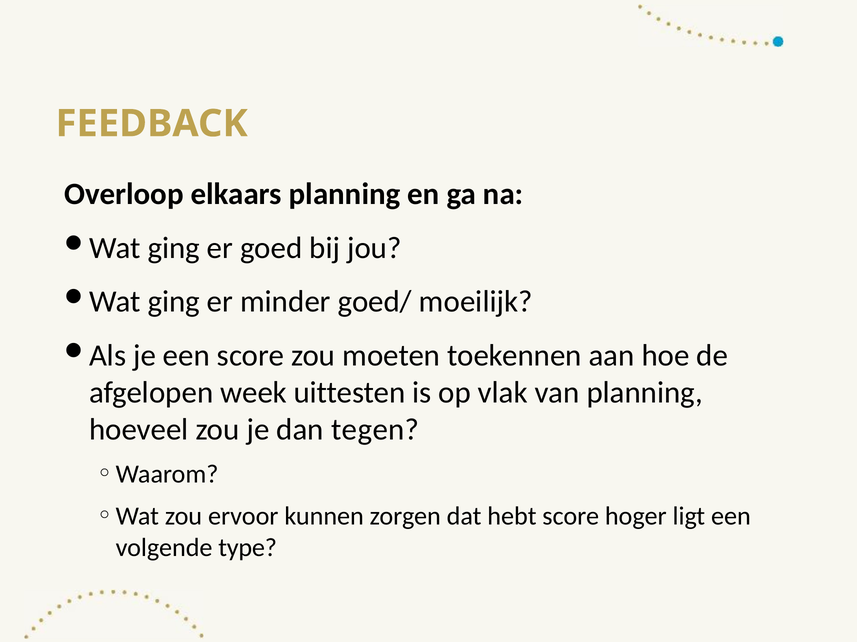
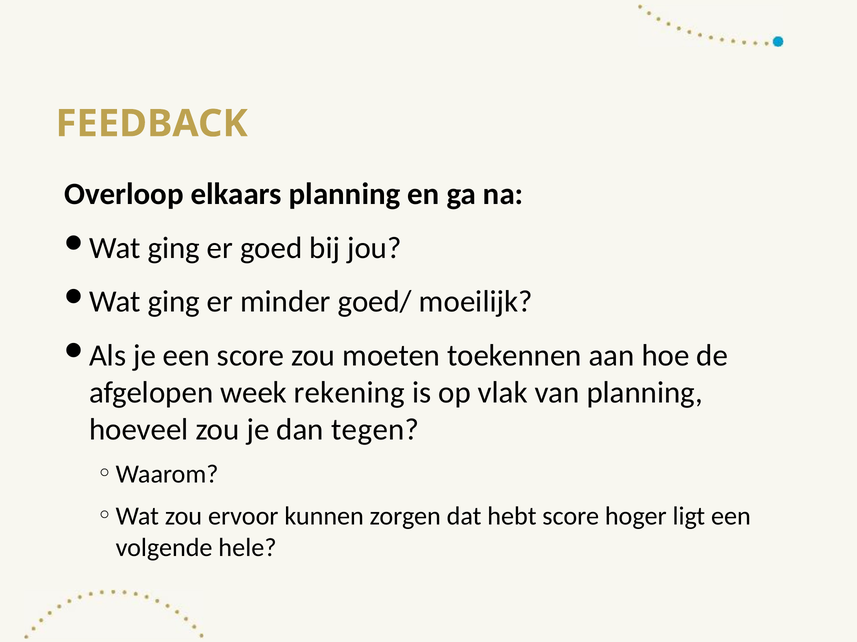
uittesten: uittesten -> rekening (349, 393)
type: type -> hele (247, 548)
